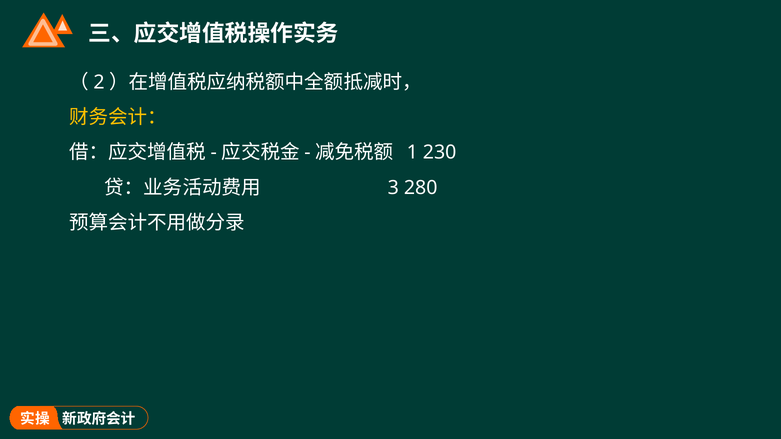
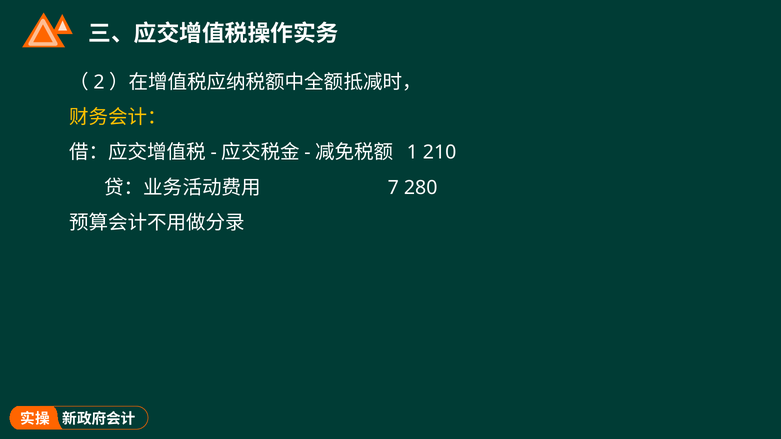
230: 230 -> 210 (440, 153)
3: 3 -> 7 (393, 188)
